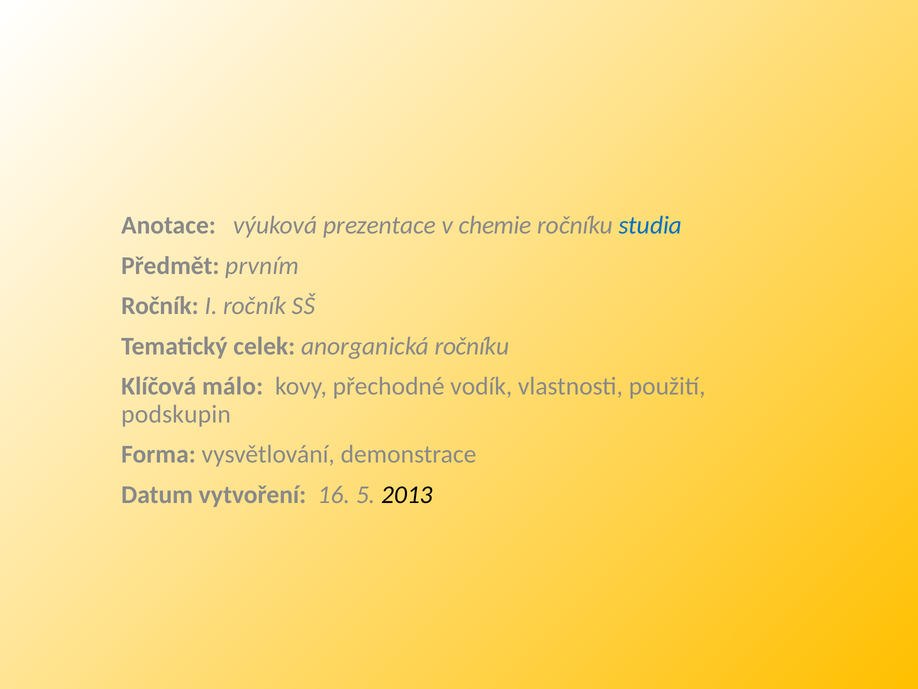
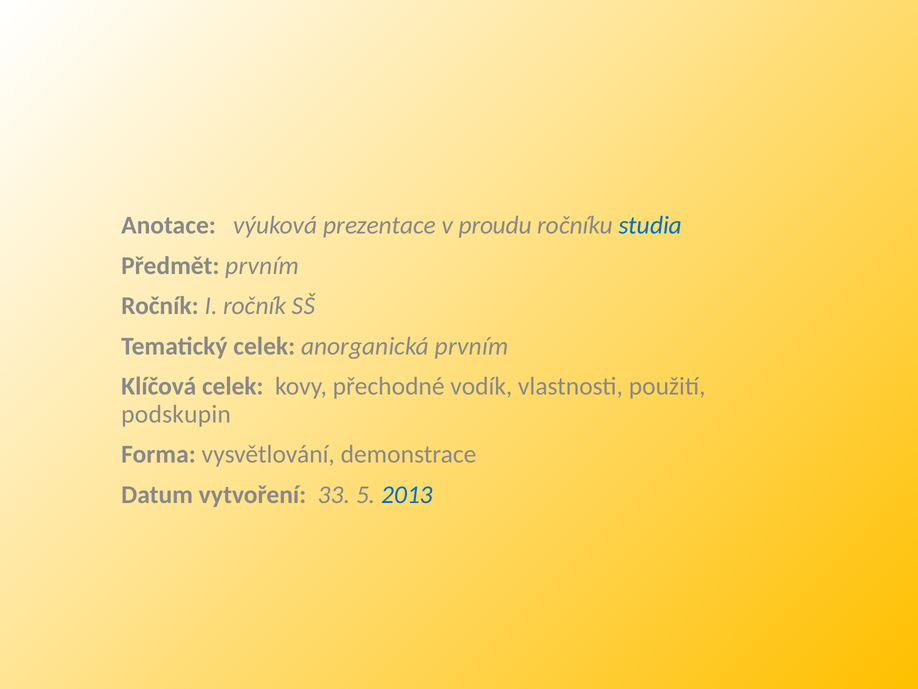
chemie: chemie -> proudu (495, 225)
anorganická ročníku: ročníku -> prvním (472, 346)
Klíčová málo: málo -> celek (233, 386)
16: 16 -> 33 (334, 494)
2013 colour: black -> blue (407, 494)
